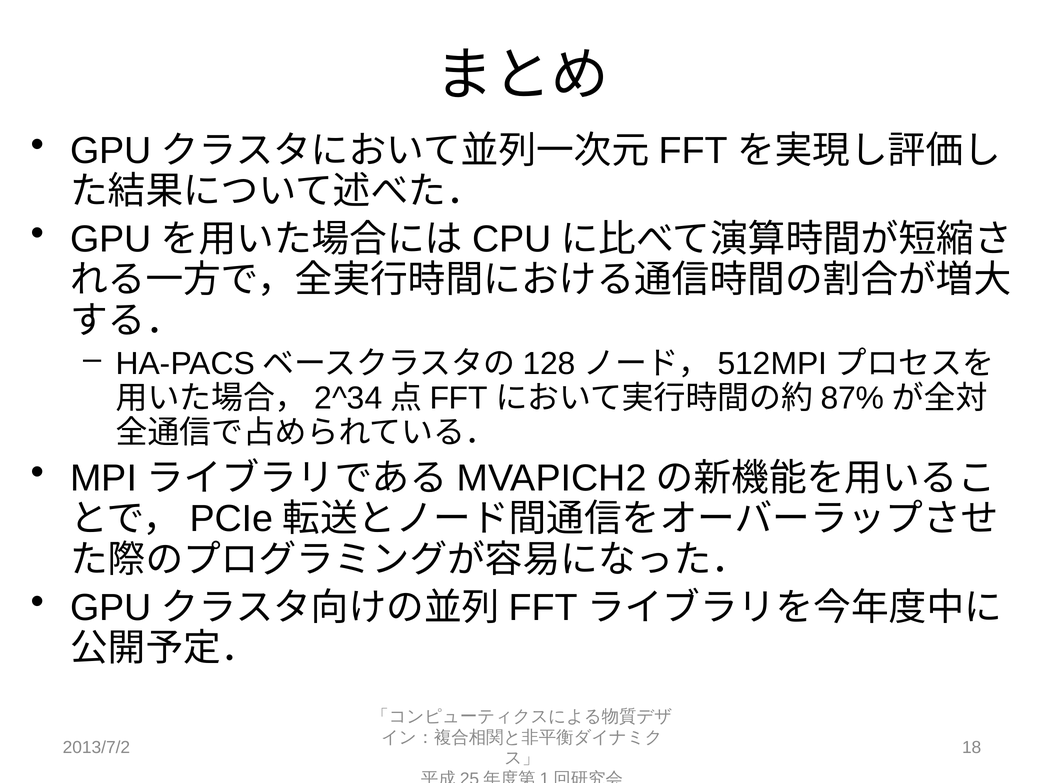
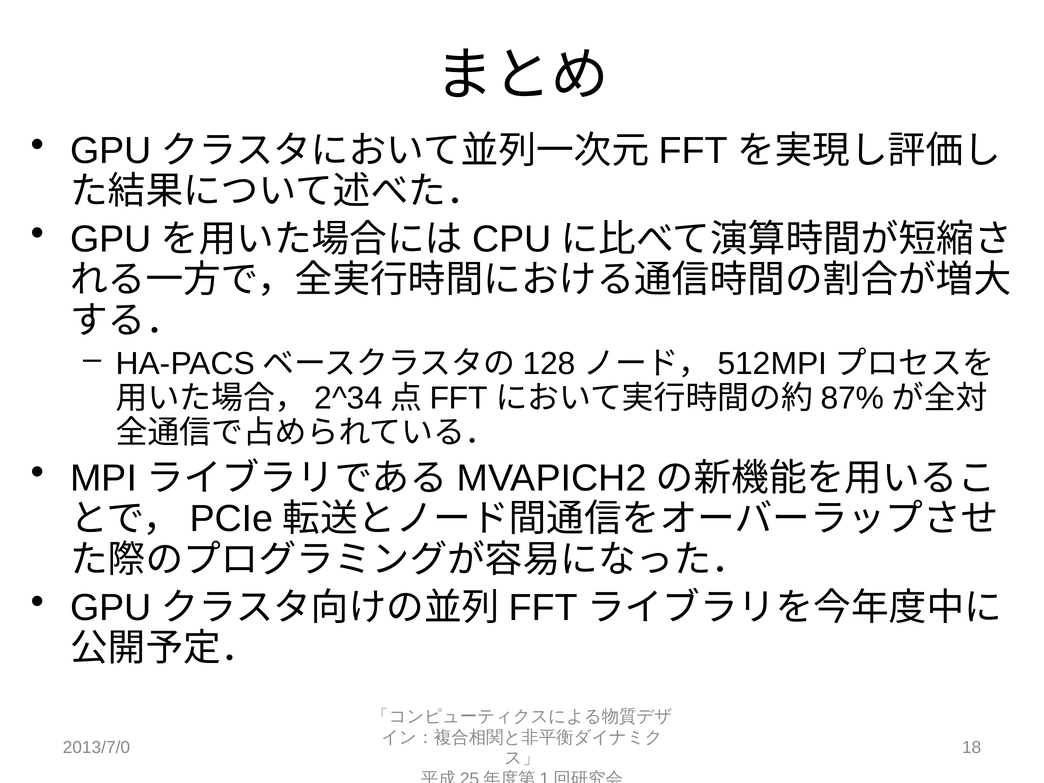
2013/7/2: 2013/7/2 -> 2013/7/0 (96, 748)
